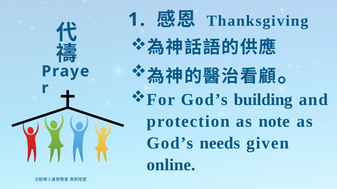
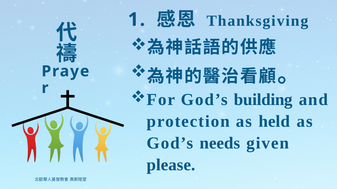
note: note -> held (274, 122)
online: online -> please (171, 165)
